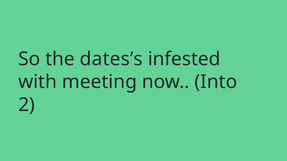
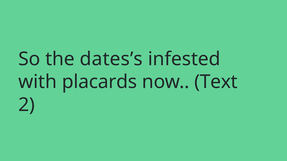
meeting: meeting -> placards (100, 82)
Into: Into -> Text (216, 82)
